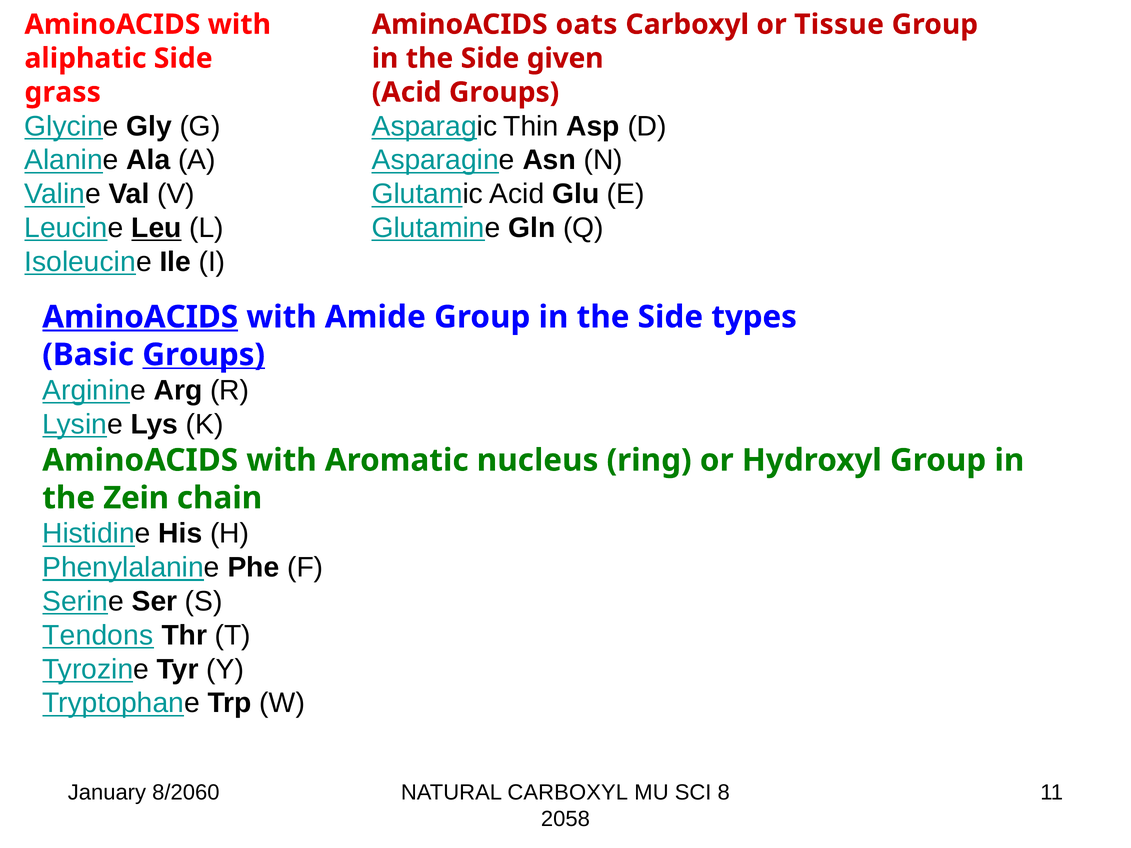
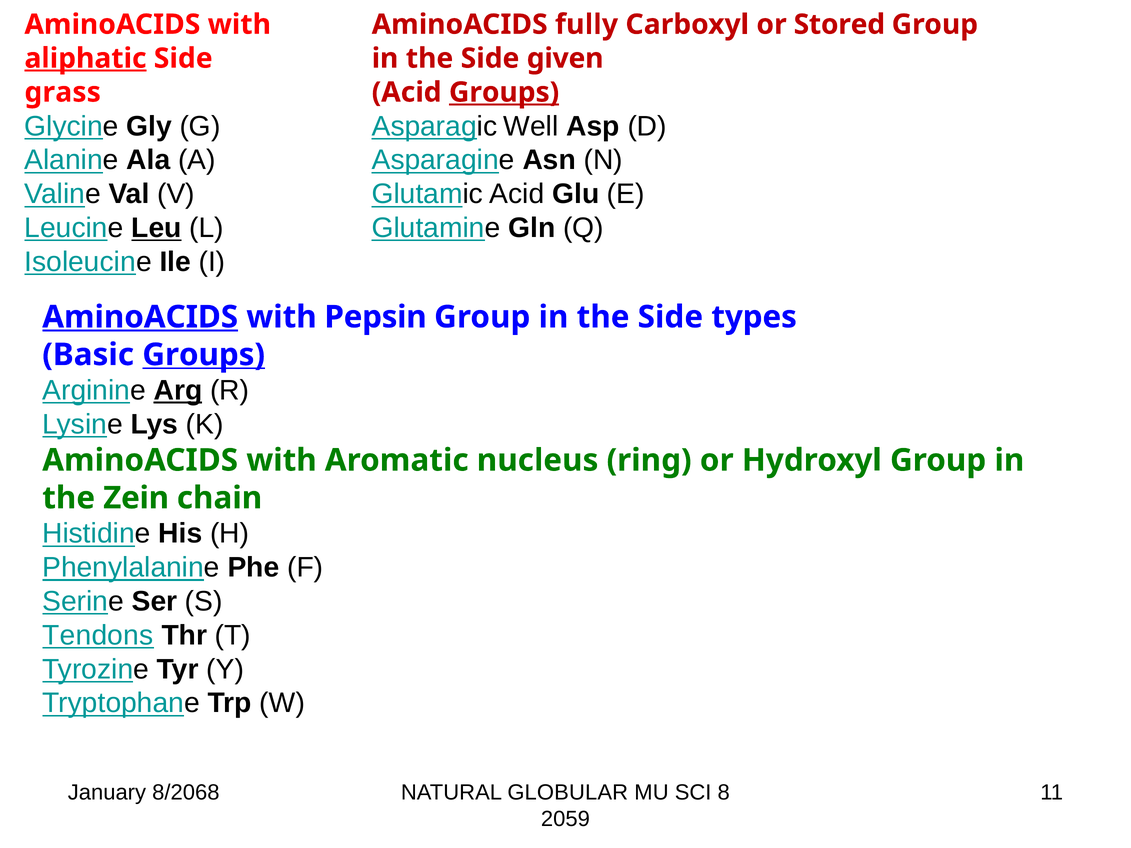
oats: oats -> fully (587, 24)
Tissue: Tissue -> Stored (839, 24)
aliphatic underline: none -> present (86, 58)
Groups underline: none -> present (504, 92)
Thin: Thin -> Well (531, 126)
Amide: Amide -> Pepsin (376, 317)
Arg underline: none -> present (178, 390)
8/2060: 8/2060 -> 8/2068 (186, 793)
NATURAL CARBOXYL: CARBOXYL -> GLOBULAR (568, 793)
2058: 2058 -> 2059 (565, 819)
